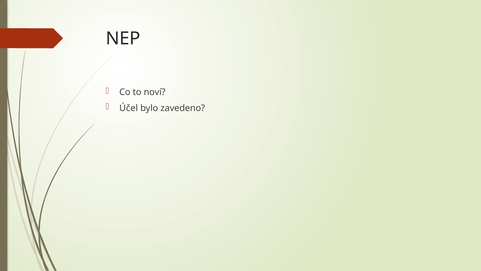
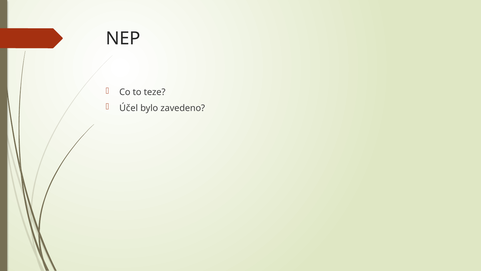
noví: noví -> teze (155, 92)
